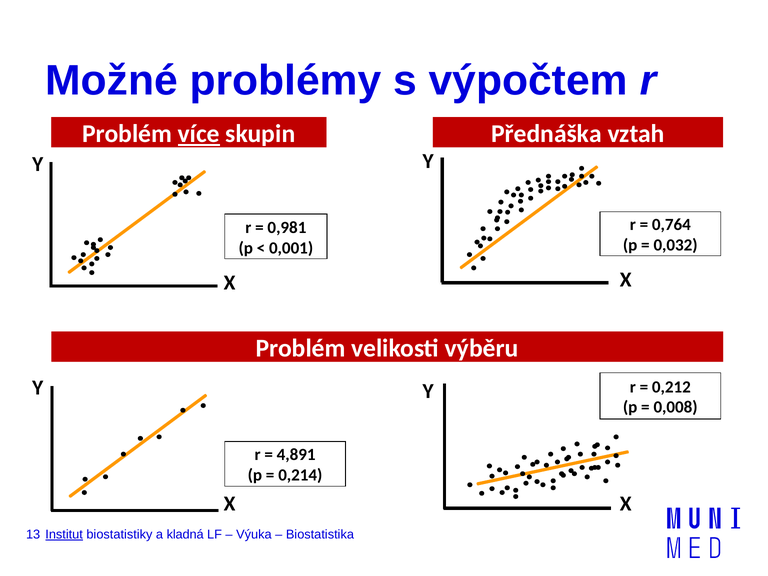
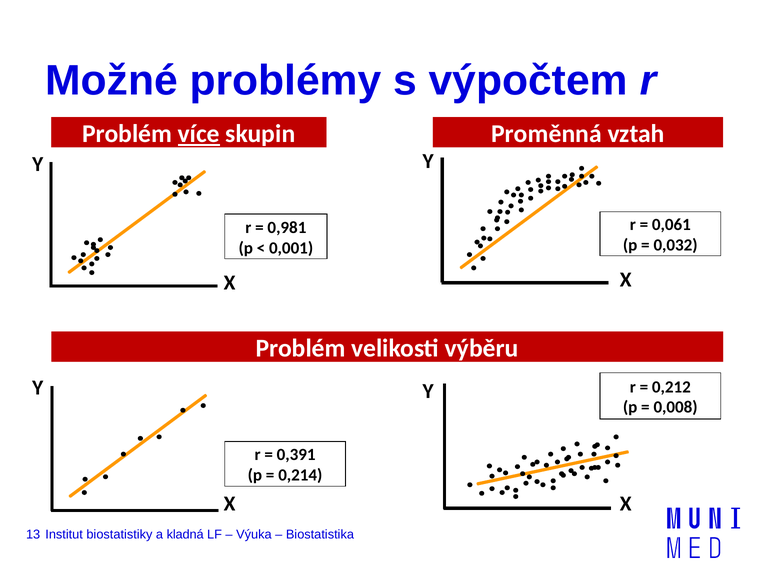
Přednáška: Přednáška -> Proměnná (546, 134)
0,764: 0,764 -> 0,061 (671, 225)
4,891: 4,891 -> 0,391 (296, 455)
Institut underline: present -> none (64, 534)
